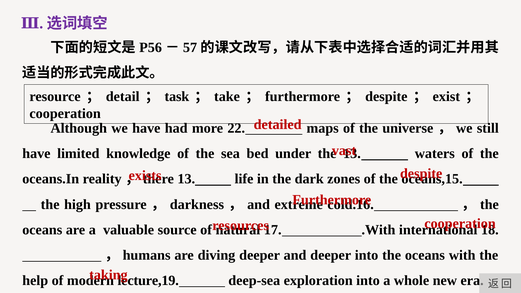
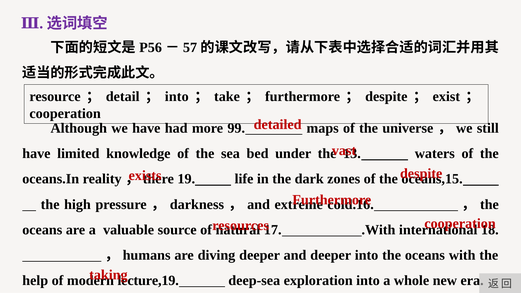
task: task -> into (177, 97)
22: 22 -> 99 (236, 128)
13: 13 -> 19 (186, 179)
